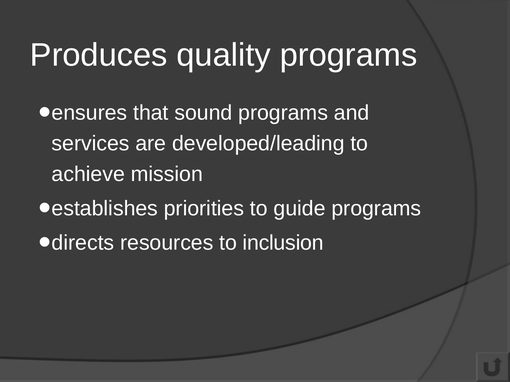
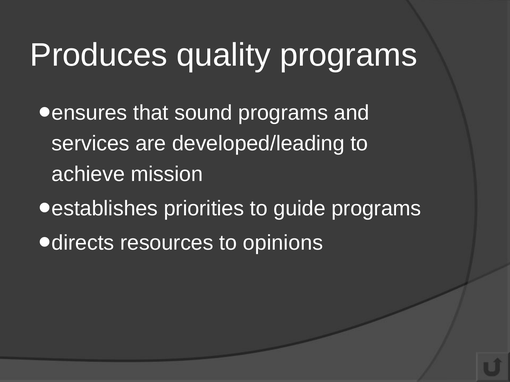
inclusion: inclusion -> opinions (283, 243)
